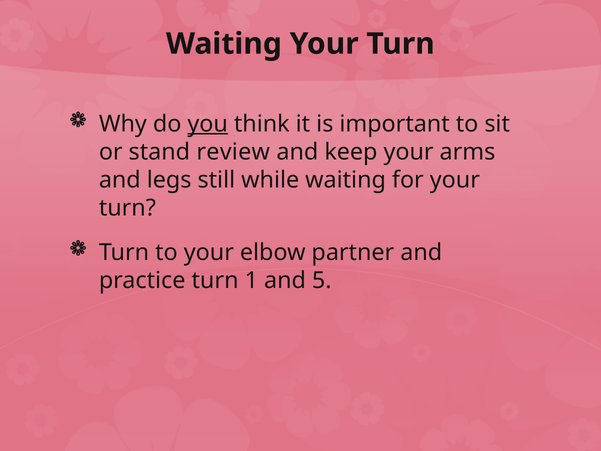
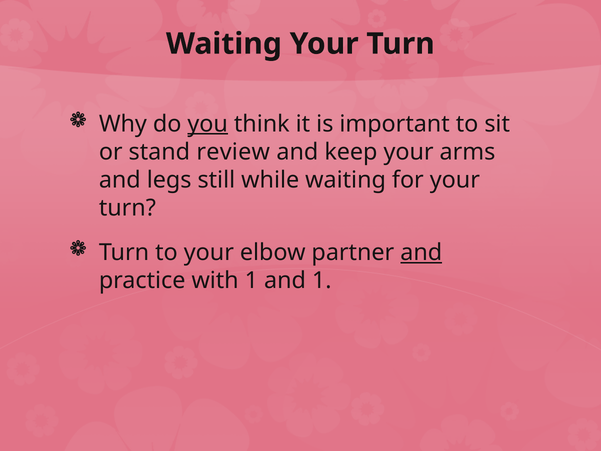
and underline: none -> present (421, 252)
practice turn: turn -> with (215, 280)
and 5: 5 -> 1 (322, 280)
